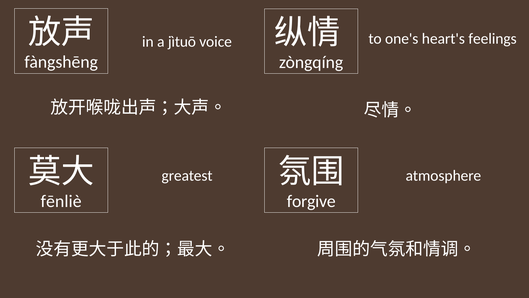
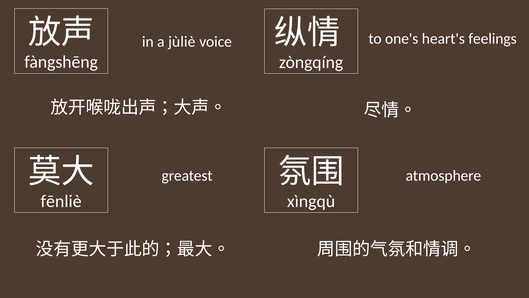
jìtuō: jìtuō -> jùliè (182, 42)
forgive: forgive -> xìngqù (311, 201)
